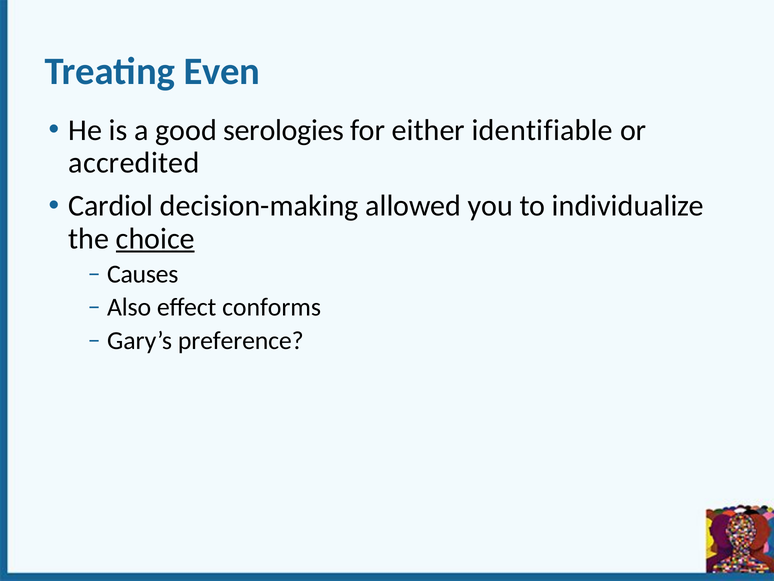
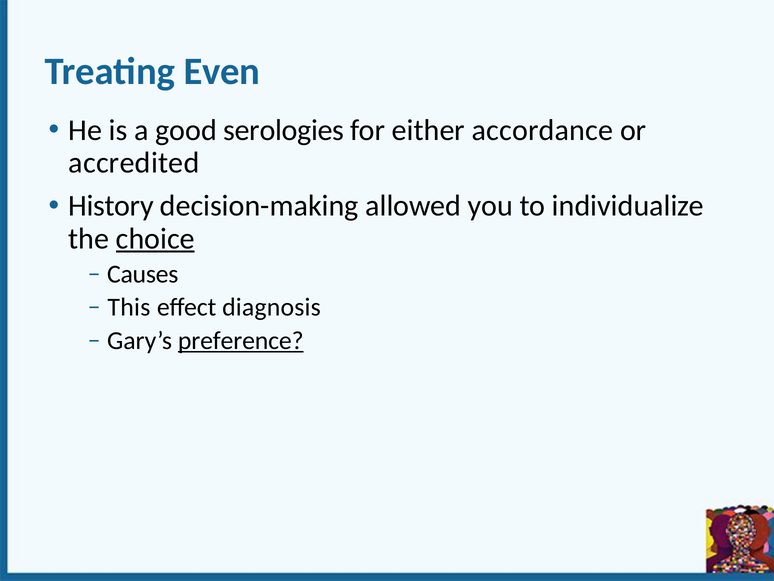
identifiable: identifiable -> accordance (542, 130)
Cardiol: Cardiol -> History (111, 206)
Also: Also -> This (129, 307)
conforms: conforms -> diagnosis (271, 307)
preference underline: none -> present (241, 340)
